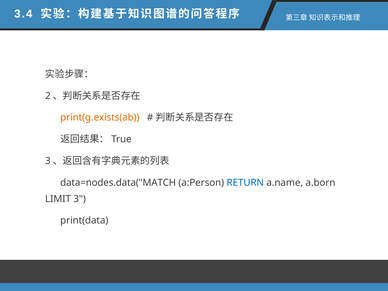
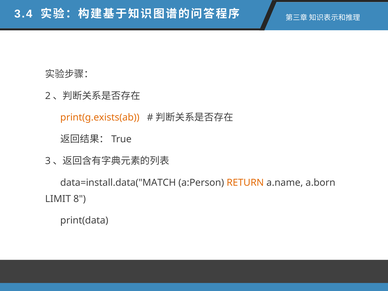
data=nodes.data("MATCH: data=nodes.data("MATCH -> data=install.data("MATCH (118, 183)
RETURN colour: blue -> orange (245, 183)
3: 3 -> 8 (80, 199)
